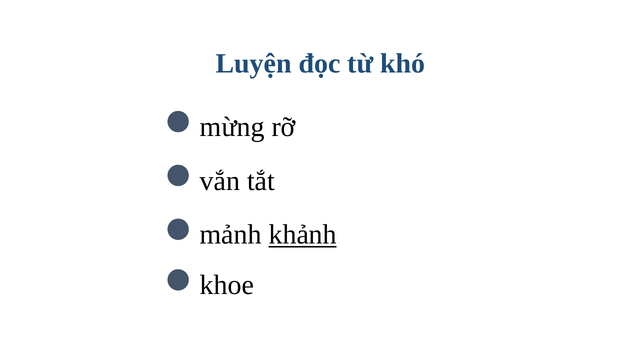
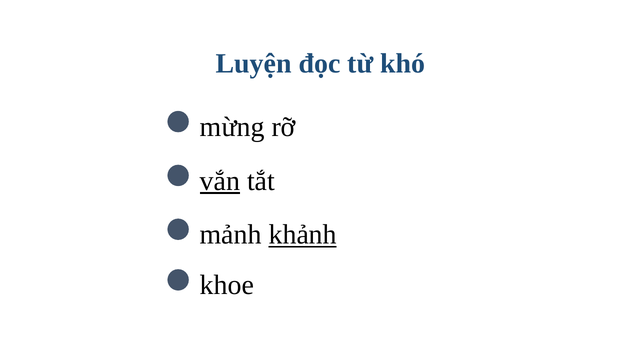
vắn underline: none -> present (220, 181)
